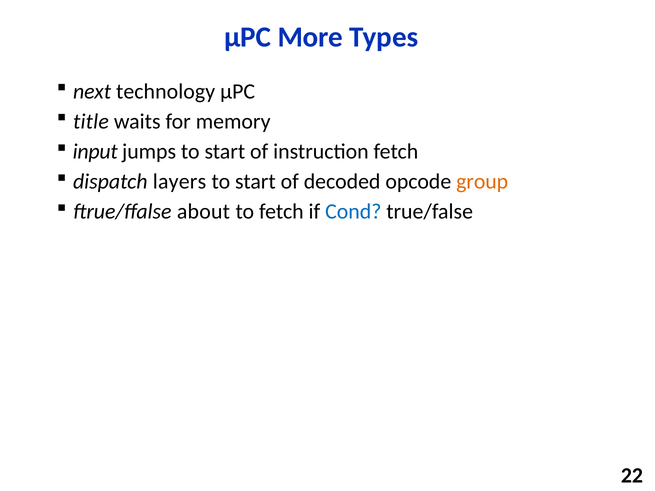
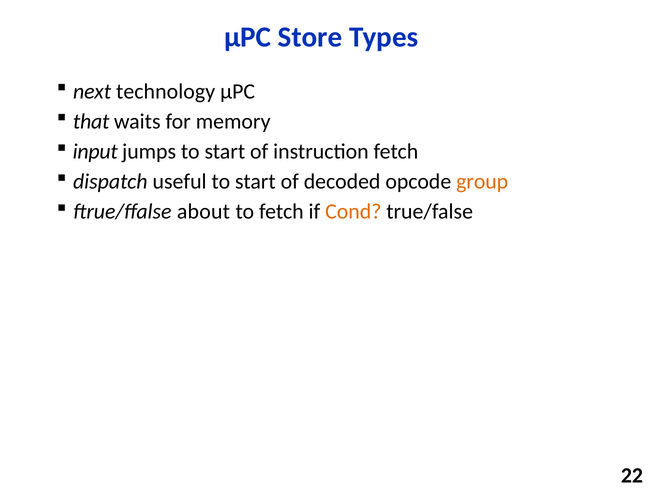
More: More -> Store (310, 37)
title: title -> that (91, 121)
layers: layers -> useful (180, 182)
Cond colour: blue -> orange (353, 212)
